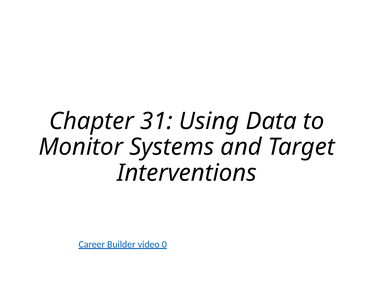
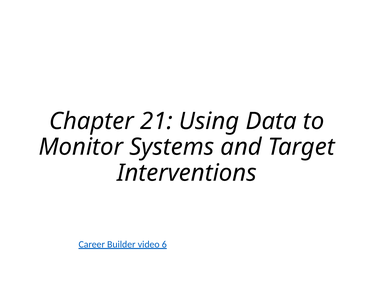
31: 31 -> 21 (156, 121)
0: 0 -> 6 (164, 244)
